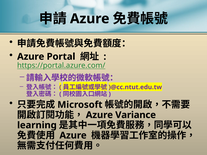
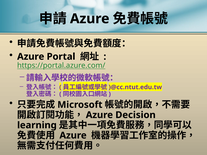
Variance: Variance -> Decision (136, 115)
